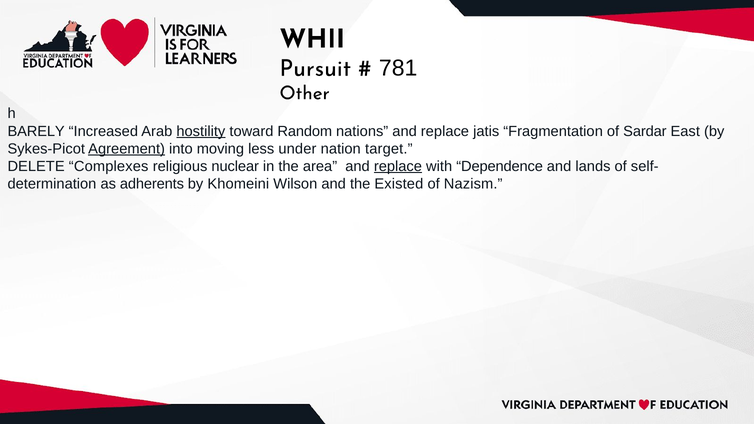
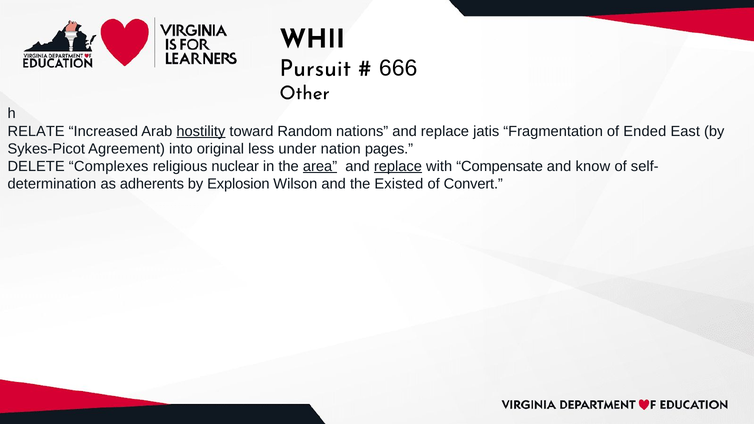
781: 781 -> 666 (398, 68)
BARELY: BARELY -> RELATE (36, 131)
Sardar: Sardar -> Ended (645, 131)
Agreement underline: present -> none (127, 149)
moving: moving -> original (220, 149)
target: target -> pages (389, 149)
area underline: none -> present (320, 166)
Dependence: Dependence -> Compensate (500, 166)
lands: lands -> know (593, 166)
Khomeini: Khomeini -> Explosion (238, 184)
Nazism: Nazism -> Convert (473, 184)
